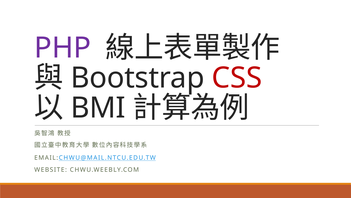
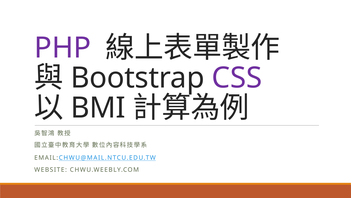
CSS colour: red -> purple (237, 78)
